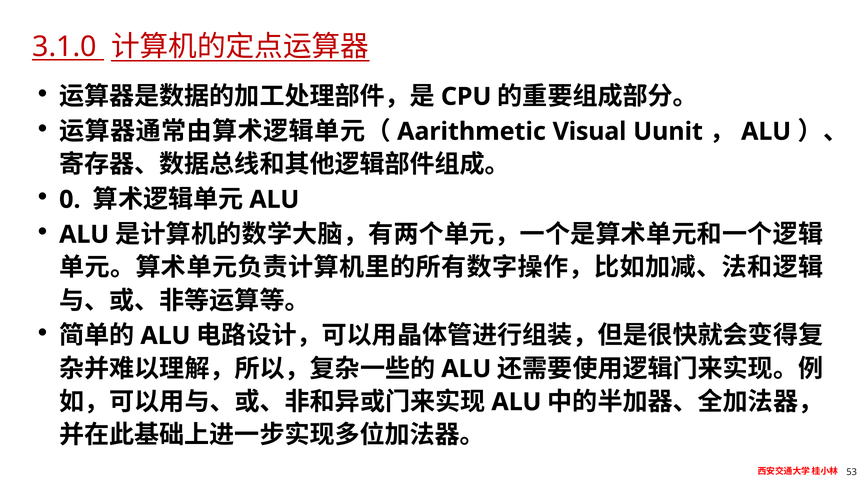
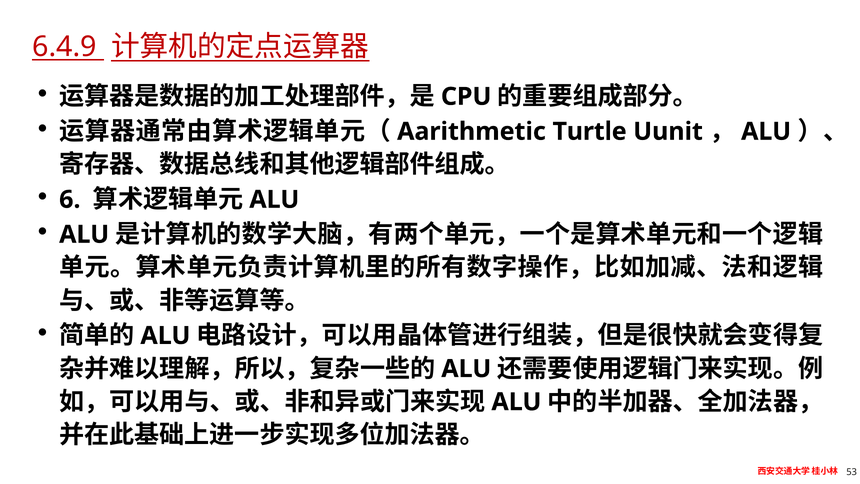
3.1.0: 3.1.0 -> 6.4.9 (64, 47)
Visual: Visual -> Turtle (590, 131)
0: 0 -> 6 (70, 199)
